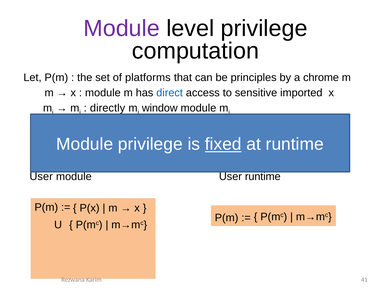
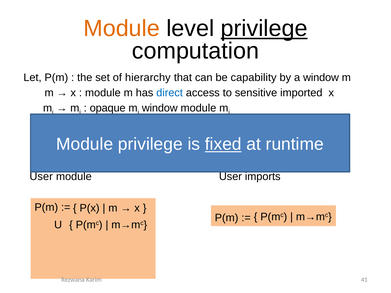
Module colour: purple -> orange (122, 28)
privilege underline: none -> present (264, 28)
platforms: platforms -> hierarchy (148, 78)
principles: principles -> capability (254, 78)
a chrome: chrome -> window (321, 78)
directly: directly -> opaque (108, 108)
User runtime: runtime -> imports (263, 177)
